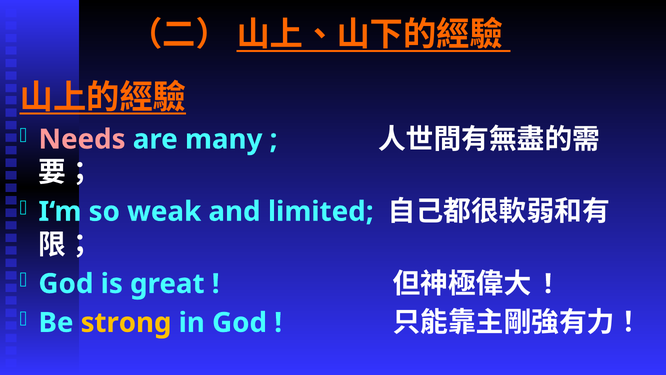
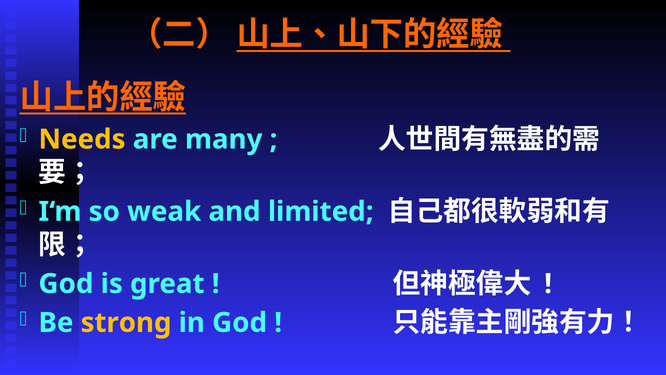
Needs colour: pink -> yellow (82, 139)
